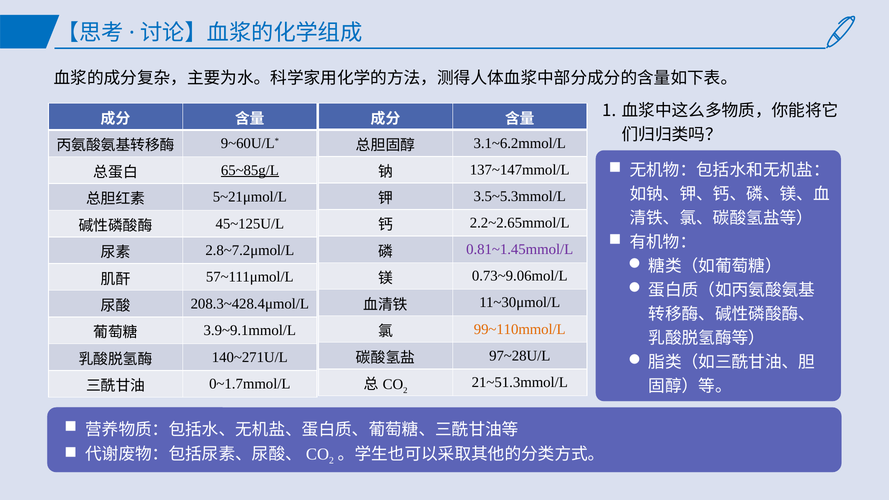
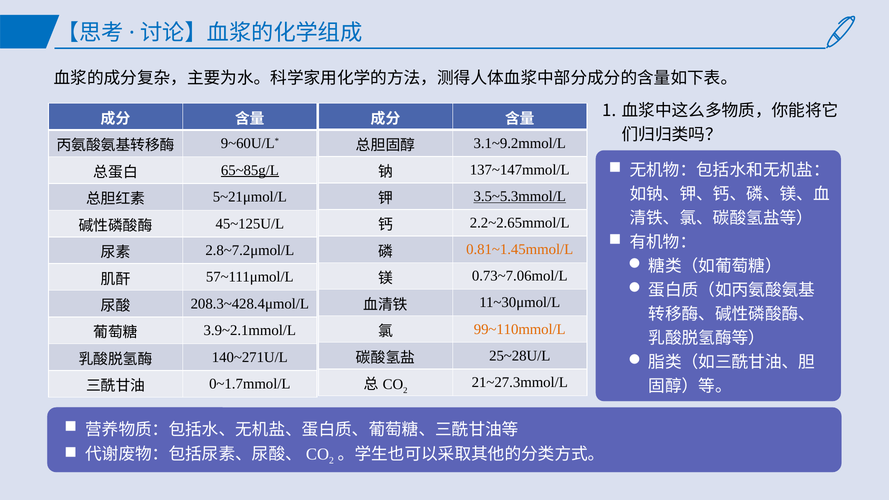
3.1~6.2mmol/L: 3.1~6.2mmol/L -> 3.1~9.2mmol/L (520, 143)
3.5~5.3mmol/L underline: none -> present (520, 196)
0.81~1.45mmol/L colour: purple -> orange (520, 250)
0.73~9.06mol/L: 0.73~9.06mol/L -> 0.73~7.06mol/L (520, 276)
3.9~9.1mmol/L: 3.9~9.1mmol/L -> 3.9~2.1mmol/L (250, 331)
97~28U/L: 97~28U/L -> 25~28U/L (520, 356)
21~51.3mmol/L: 21~51.3mmol/L -> 21~27.3mmol/L (520, 383)
